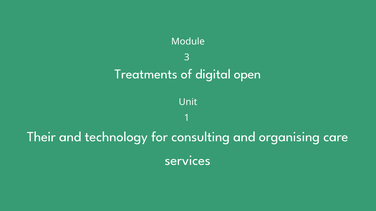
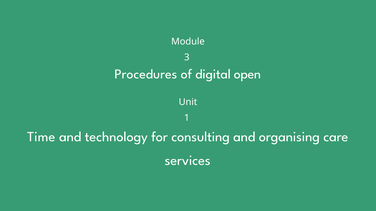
Treatments: Treatments -> Procedures (146, 74)
Their: Their -> Time (41, 137)
